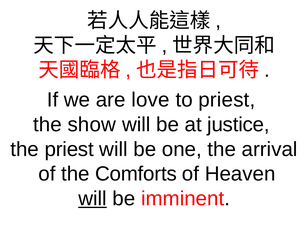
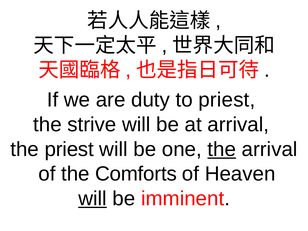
love: love -> duty (151, 100)
show: show -> strive (92, 125)
at justice: justice -> arrival (238, 125)
the underline: none -> present (222, 149)
